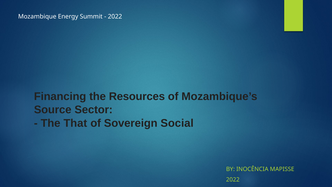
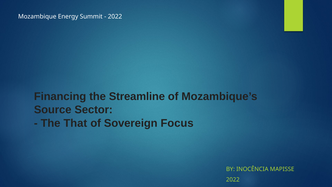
Resources: Resources -> Streamline (137, 96)
Social: Social -> Focus (177, 123)
